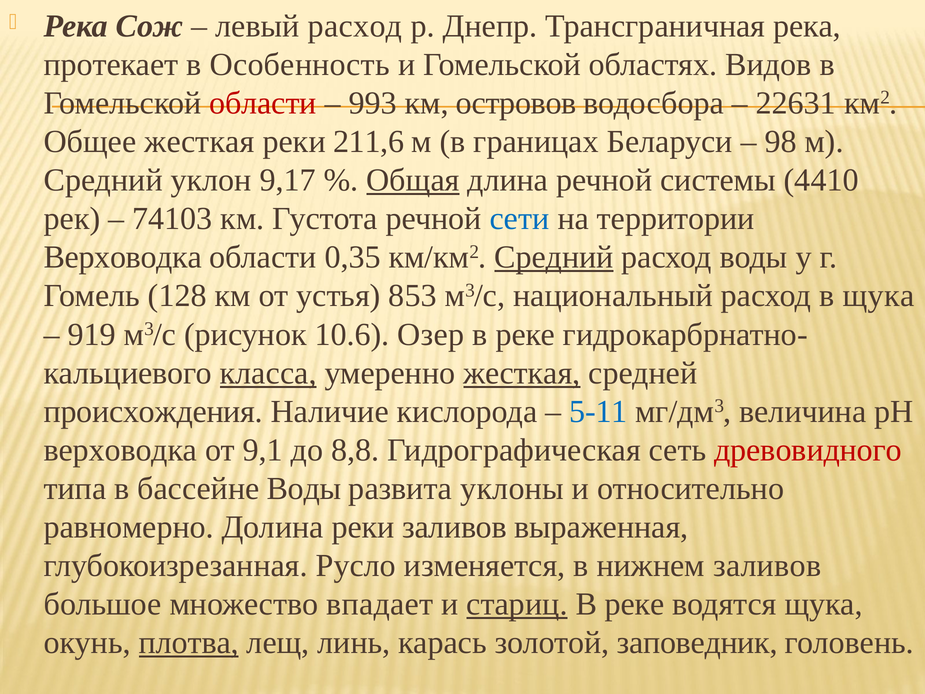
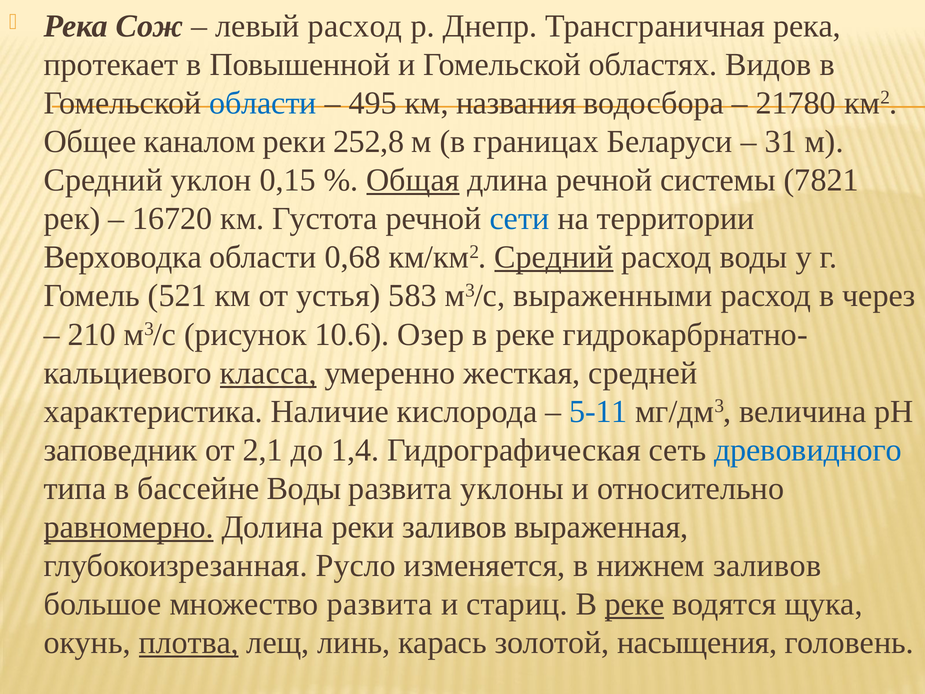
Особенность: Особенность -> Повышенной (300, 65)
области colour: red -> blue (263, 103)
993: 993 -> 495 (373, 103)
островов: островов -> названия (516, 103)
22631: 22631 -> 21780 (796, 103)
Общее жесткая: жесткая -> каналом (200, 142)
211,6: 211,6 -> 252,8 (369, 142)
98: 98 -> 31 (781, 142)
9,17: 9,17 -> 0,15 (288, 180)
4410: 4410 -> 7821 (821, 180)
74103: 74103 -> 16720 (172, 219)
0,35: 0,35 -> 0,68 (353, 257)
128: 128 -> 521 (177, 296)
853: 853 -> 583 (413, 296)
национальный: национальный -> выраженными (613, 296)
в щука: щука -> через (879, 296)
919: 919 -> 210 (92, 334)
жесткая underline: present -> none (522, 373)
происхождения: происхождения -> характеристика (153, 411)
верховодка: верховодка -> заповедник (121, 450)
9,1: 9,1 -> 2,1 (263, 450)
8,8: 8,8 -> 1,4 (355, 450)
древовидного colour: red -> blue (808, 450)
равномерно underline: none -> present (129, 527)
множество впадает: впадает -> развита (380, 604)
стариц underline: present -> none (517, 604)
реке underline: none -> present (635, 604)
заповедник: заповедник -> насыщения (697, 643)
